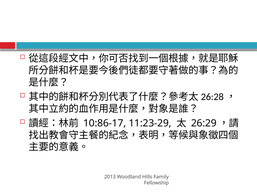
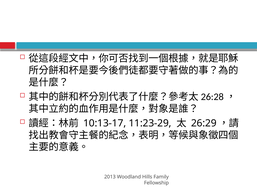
10:86-17: 10:86-17 -> 10:13-17 (105, 124)
